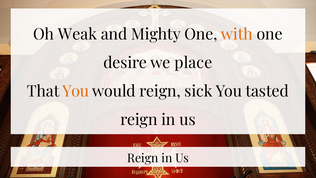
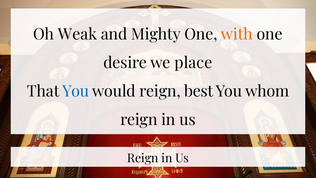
You colour: orange -> blue (76, 91)
sick: sick -> best (199, 91)
tasted: tasted -> whom (267, 91)
